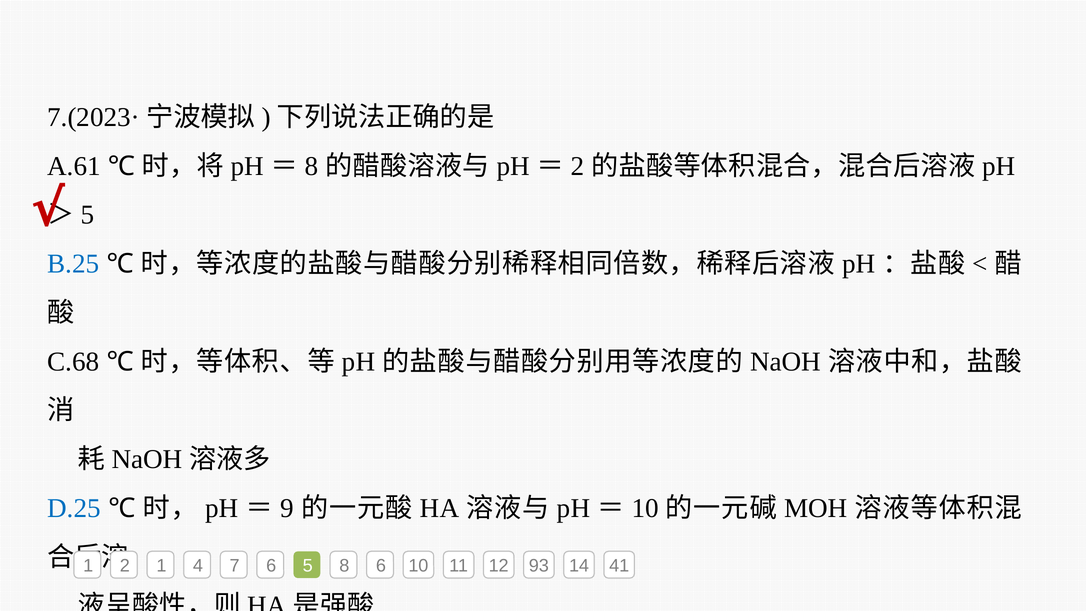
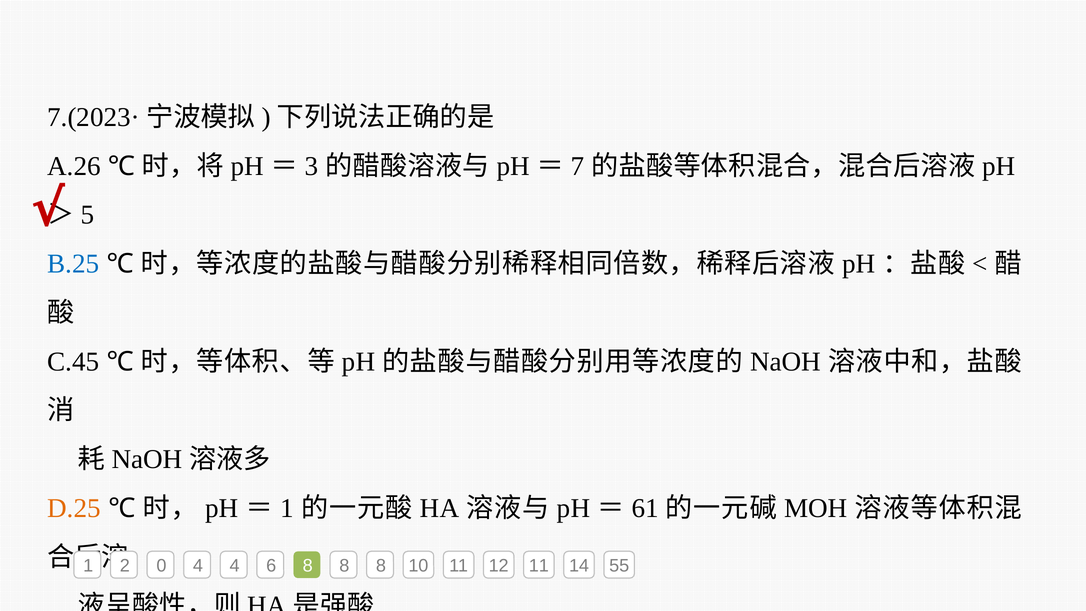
A.61: A.61 -> A.26 (74, 166)
8: 8 -> 3 (311, 166)
2: 2 -> 7 (577, 166)
C.68: C.68 -> C.45 (73, 362)
D.25 colour: blue -> orange (74, 508)
9: 9 -> 1 (287, 508)
10: 10 -> 61 (645, 508)
1: 1 -> 0 (161, 566)
4 7: 7 -> 4 (235, 566)
6 5: 5 -> 8 (308, 566)
6: 6 -> 8 (381, 566)
12 93: 93 -> 11 (539, 566)
41: 41 -> 55 (619, 566)
